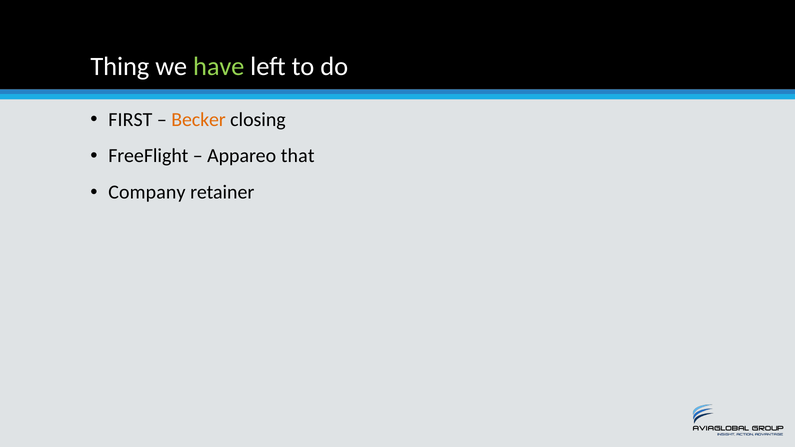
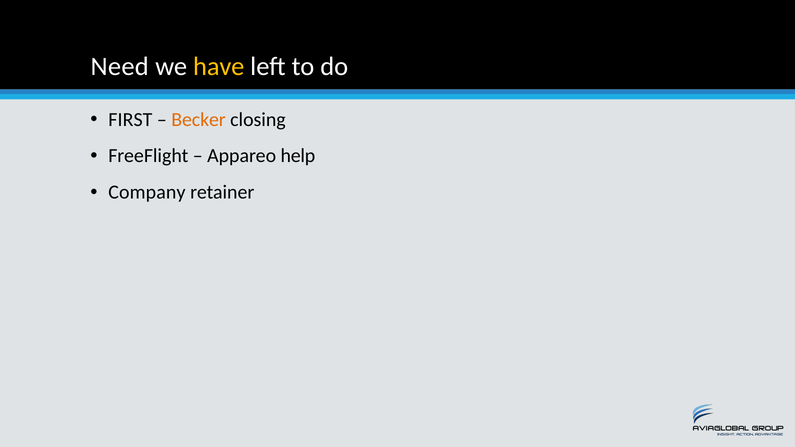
Thing: Thing -> Need (120, 67)
have colour: light green -> yellow (219, 67)
that: that -> help (298, 156)
